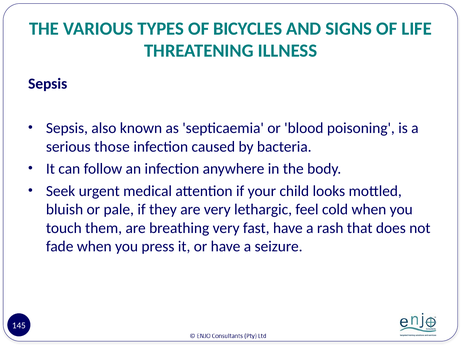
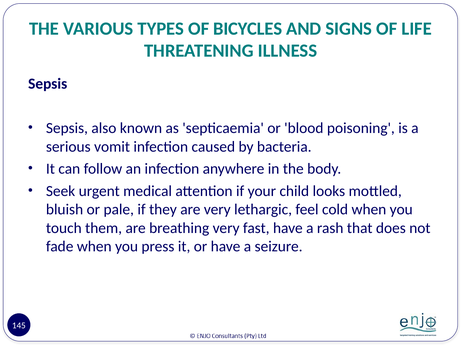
those: those -> vomit (112, 147)
